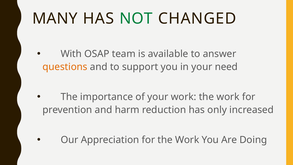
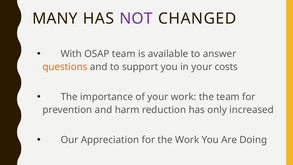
NOT colour: green -> purple (136, 19)
need: need -> costs (226, 67)
work the work: work -> team (228, 97)
